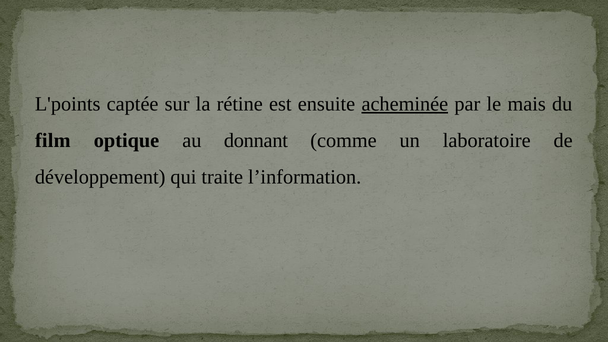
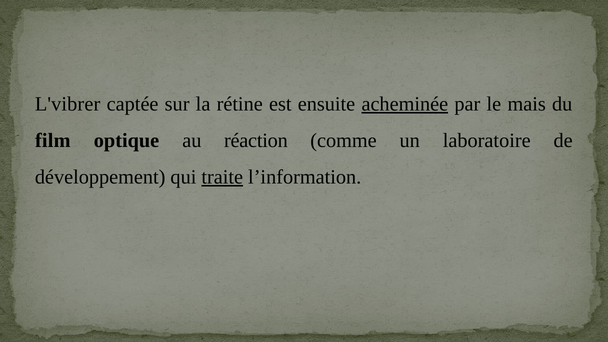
L'points: L'points -> L'vibrer (68, 104)
donnant: donnant -> réaction (256, 141)
traite underline: none -> present (222, 177)
